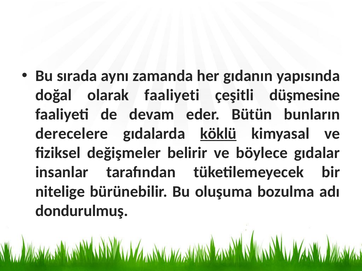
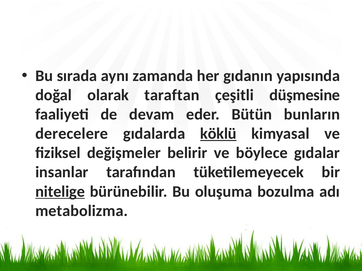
olarak faaliyeti: faaliyeti -> taraftan (172, 95)
nitelige underline: none -> present (60, 192)
dondurulmuş: dondurulmuş -> metabolizma (82, 211)
